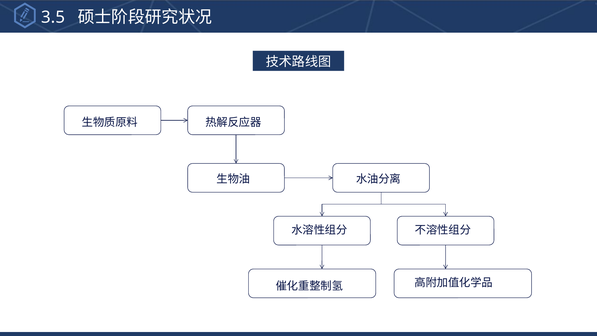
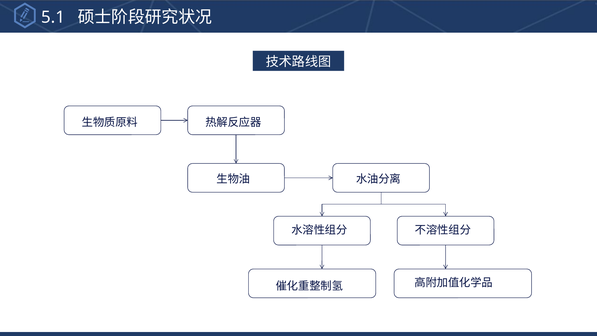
3.5: 3.5 -> 5.1 (53, 17)
